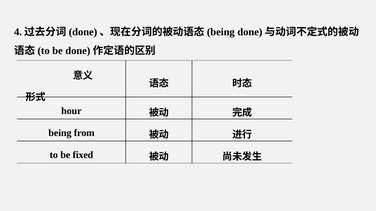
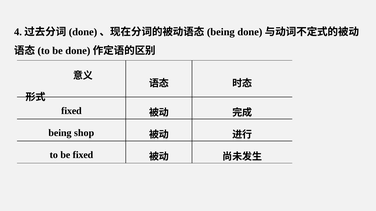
hour: hour -> fixed (71, 111)
from: from -> shop (84, 133)
